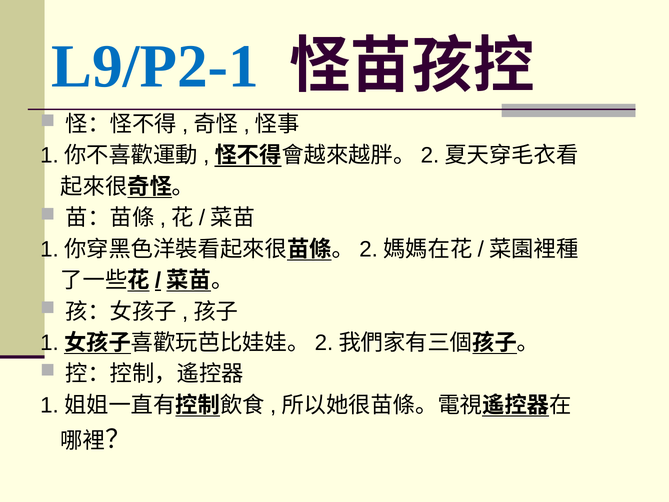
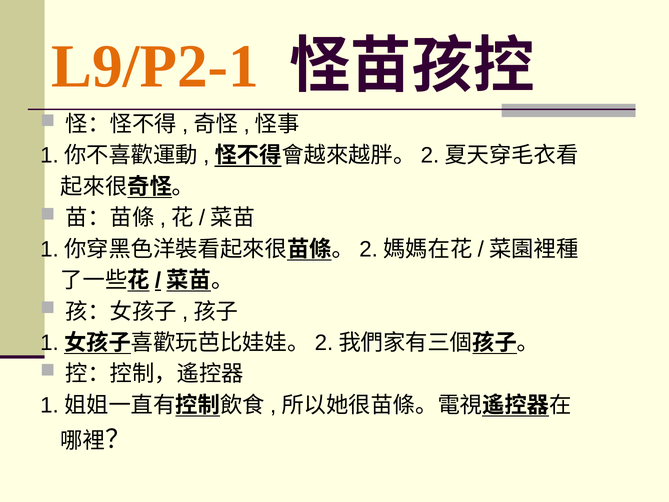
L9/P2-1 colour: blue -> orange (155, 66)
